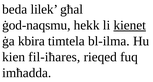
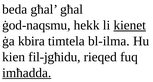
beda lilek: lilek -> għal (44, 9)
fil-iħares: fil-iħares -> fil-jgħidu (54, 57)
imħadda underline: none -> present (27, 73)
